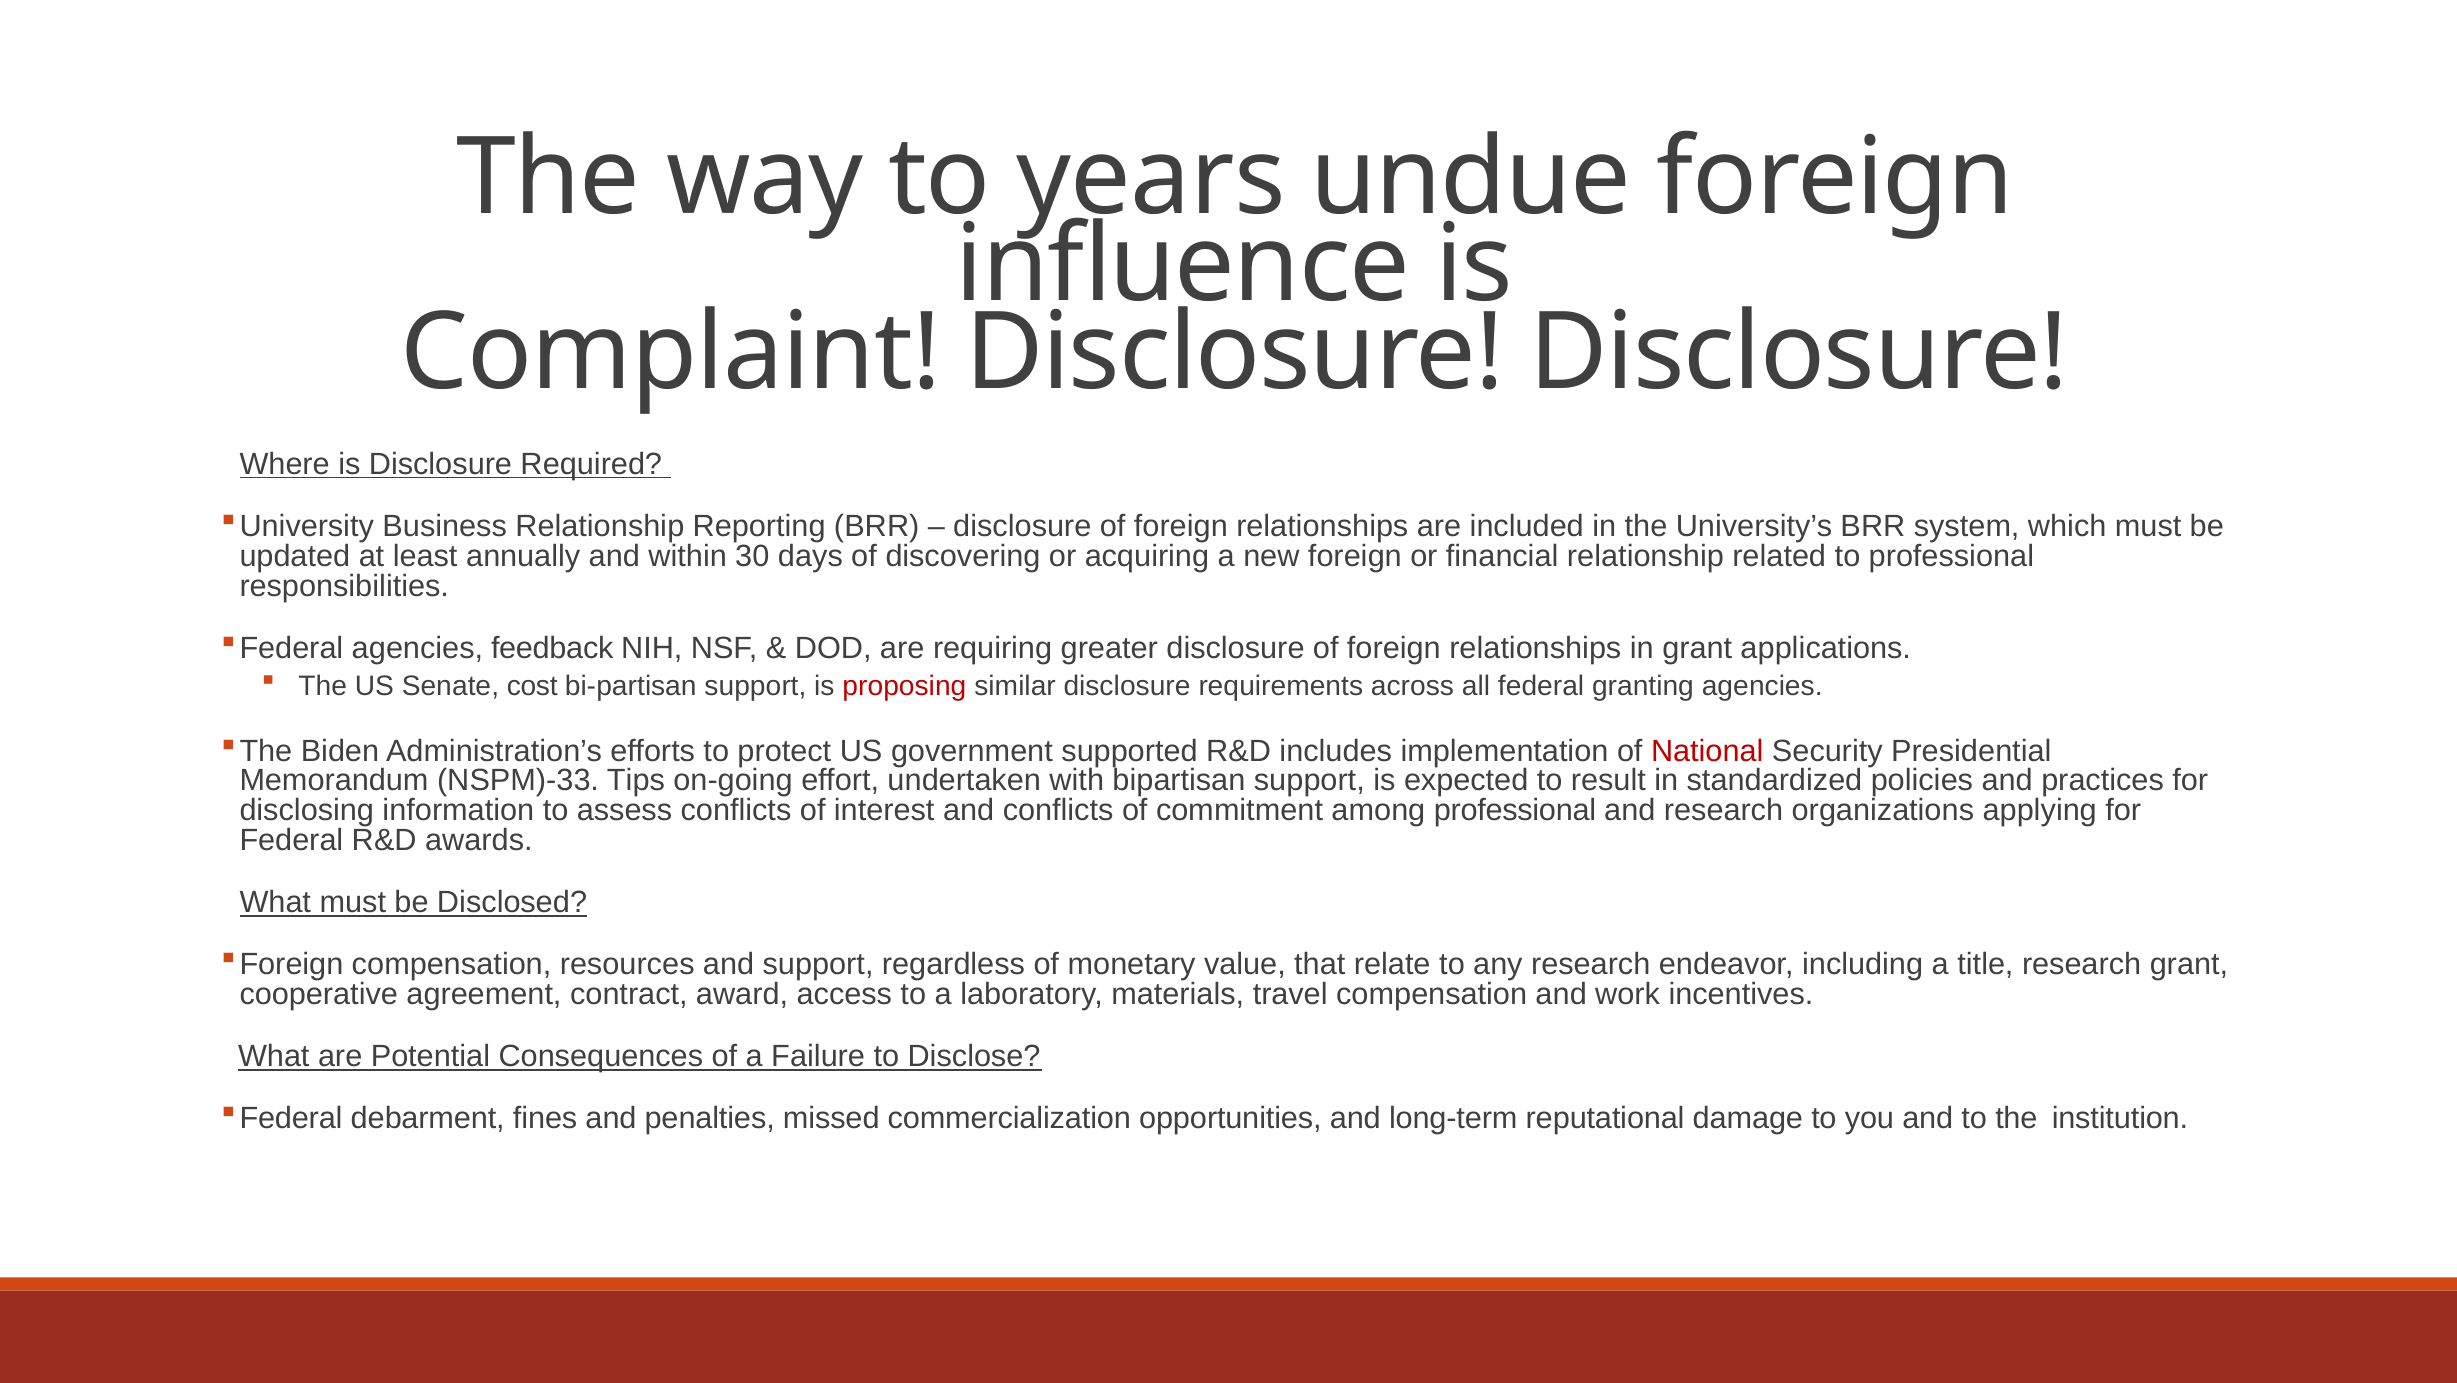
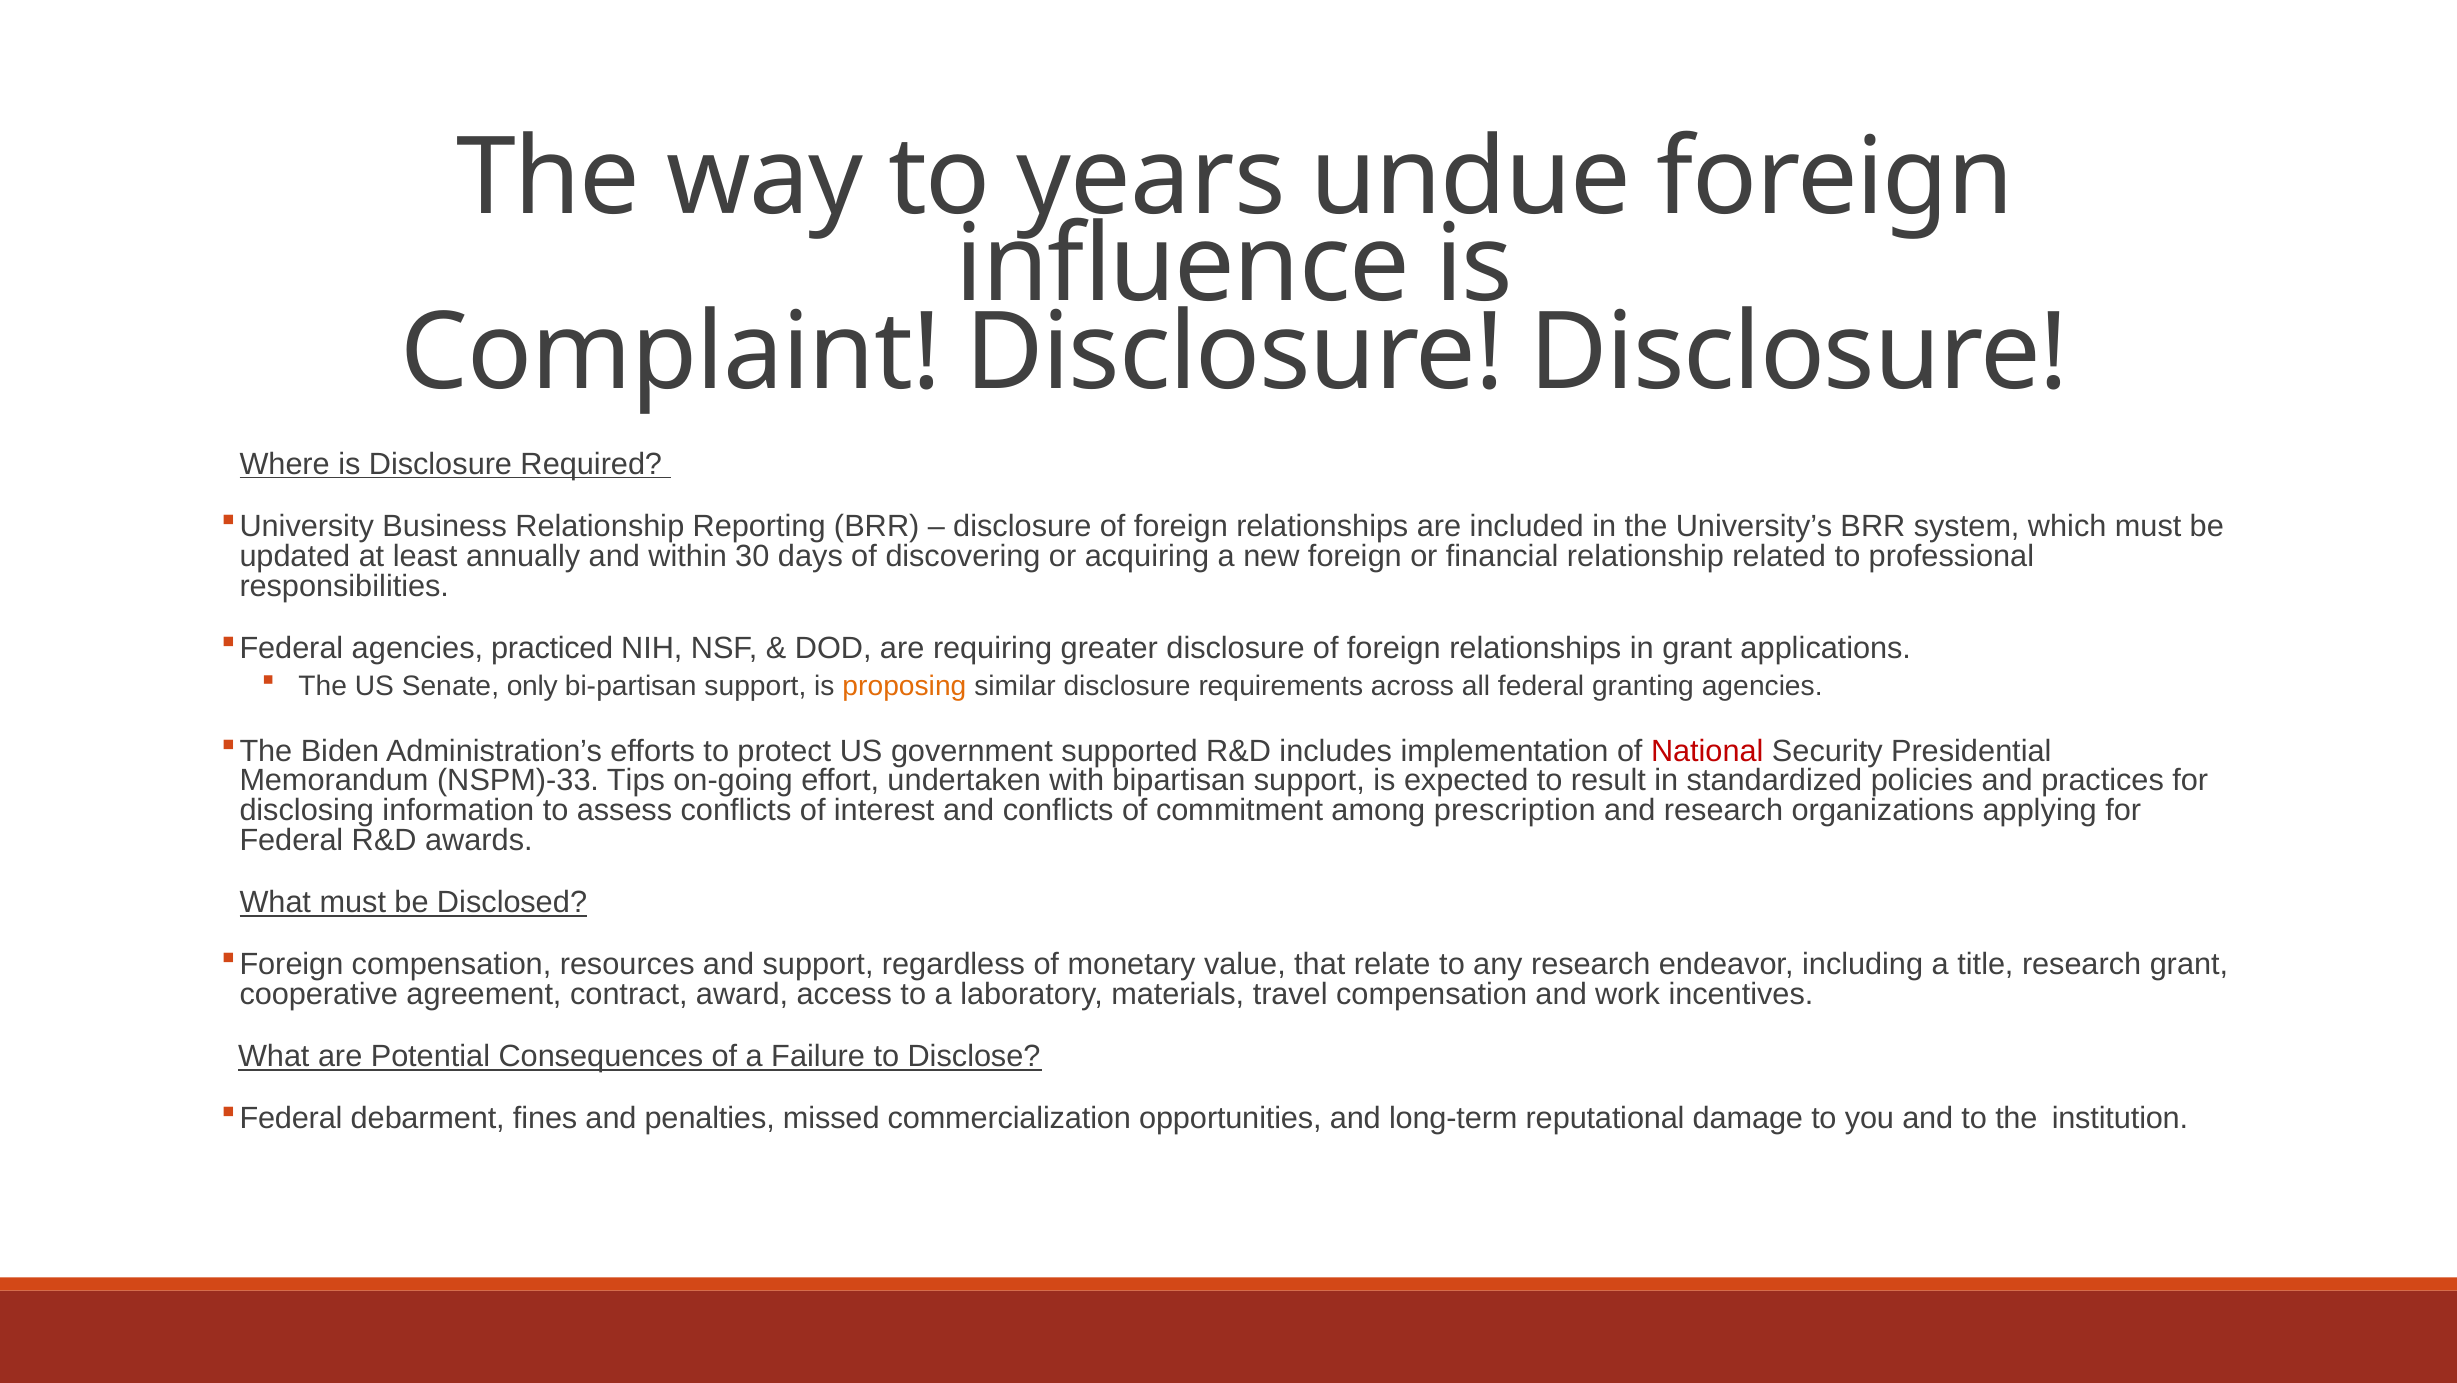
feedback: feedback -> practiced (552, 648)
cost: cost -> only (532, 685)
proposing colour: red -> orange (904, 685)
among professional: professional -> prescription (1515, 810)
